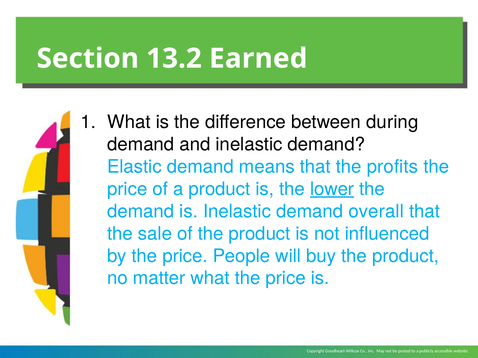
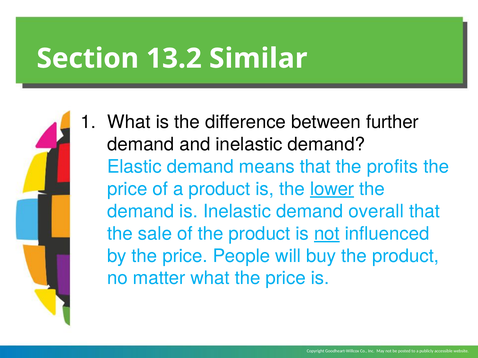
Earned: Earned -> Similar (258, 59)
during: during -> further (392, 122)
not underline: none -> present (327, 234)
